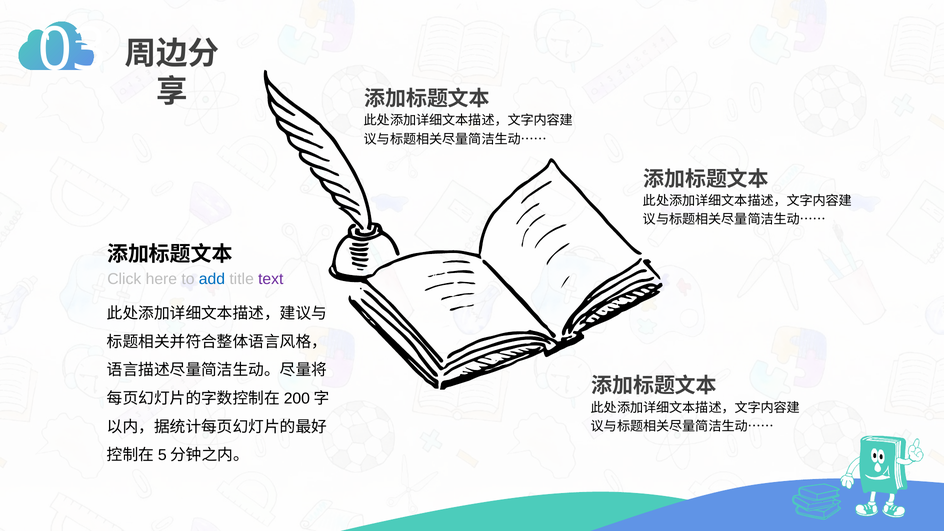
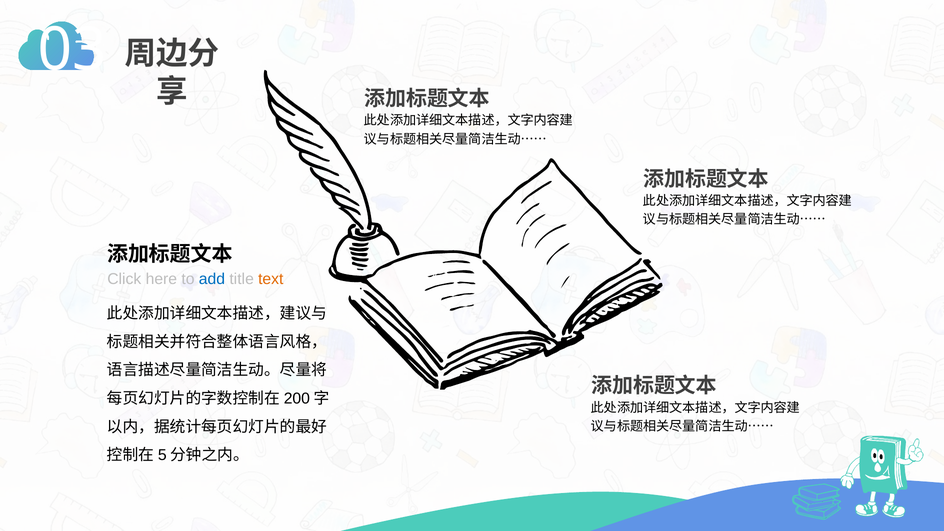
text colour: purple -> orange (271, 279)
